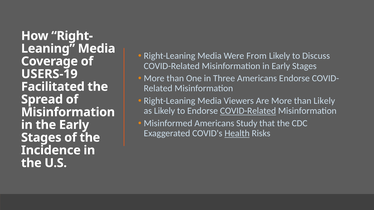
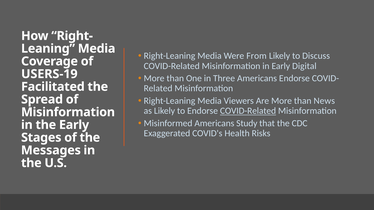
in Early Stages: Stages -> Digital (304, 66)
than Likely: Likely -> News (324, 101)
Health underline: present -> none (237, 134)
Incidence: Incidence -> Messages (51, 151)
